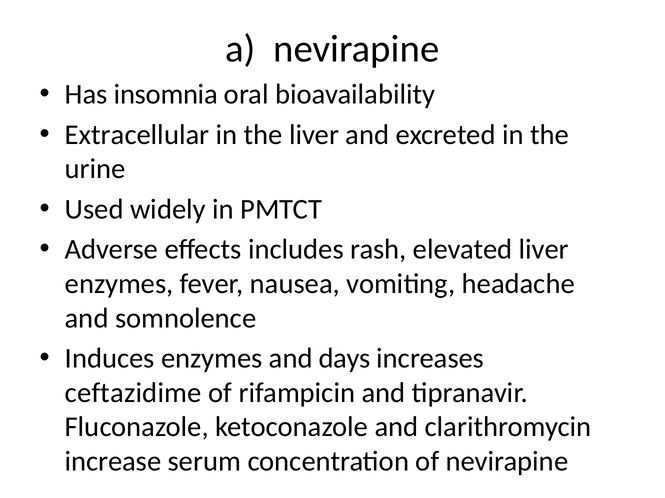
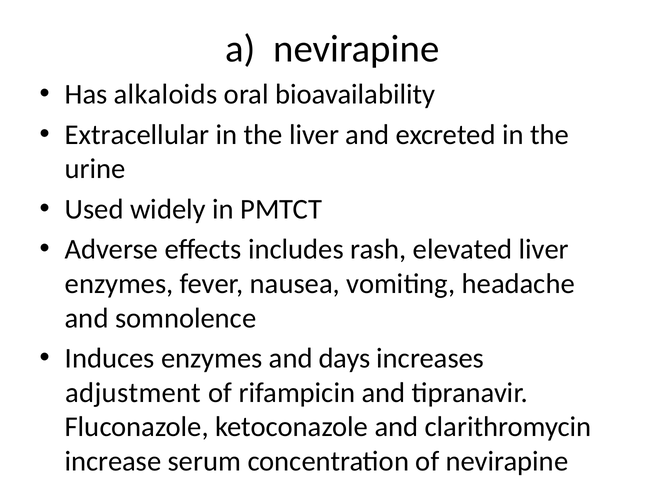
insomnia: insomnia -> alkaloids (166, 95)
ceftazidime: ceftazidime -> adjustment (133, 393)
